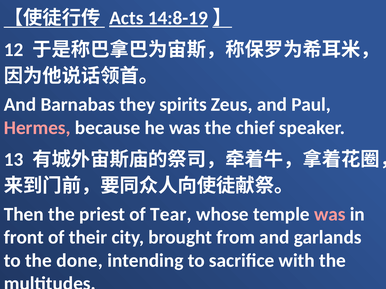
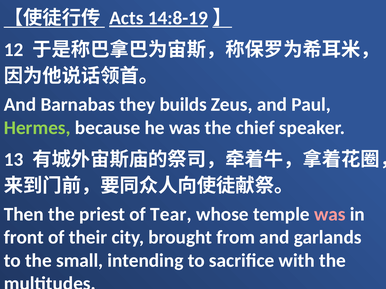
spirits: spirits -> builds (183, 105)
Hermes colour: pink -> light green (37, 128)
done: done -> small (80, 261)
